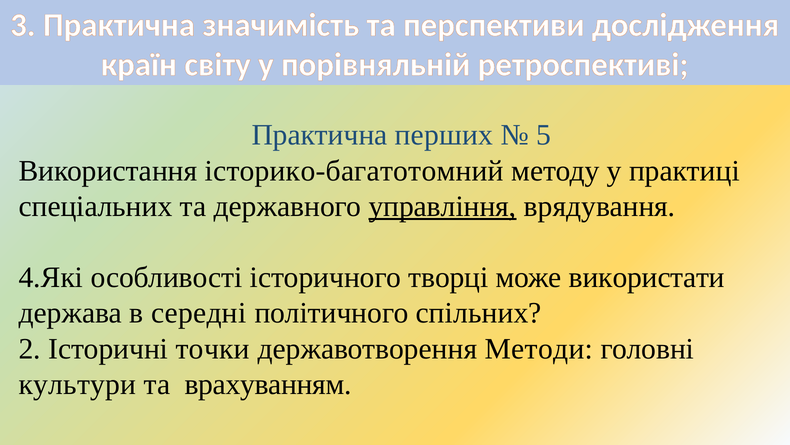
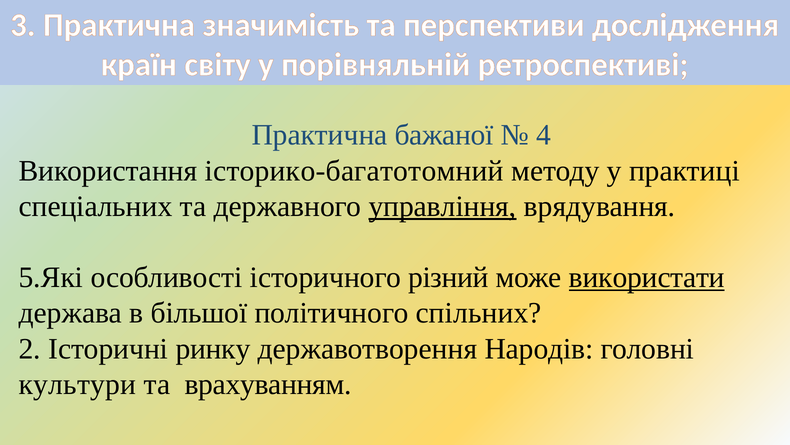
перших: перших -> бажаної (444, 135)
5: 5 -> 4 (544, 135)
4.Які: 4.Які -> 5.Які (51, 277)
творці: творці -> різний (448, 277)
використати underline: none -> present (647, 277)
середні: середні -> більшої (199, 313)
точки: точки -> ринку (213, 348)
Методи: Методи -> Народів (539, 348)
